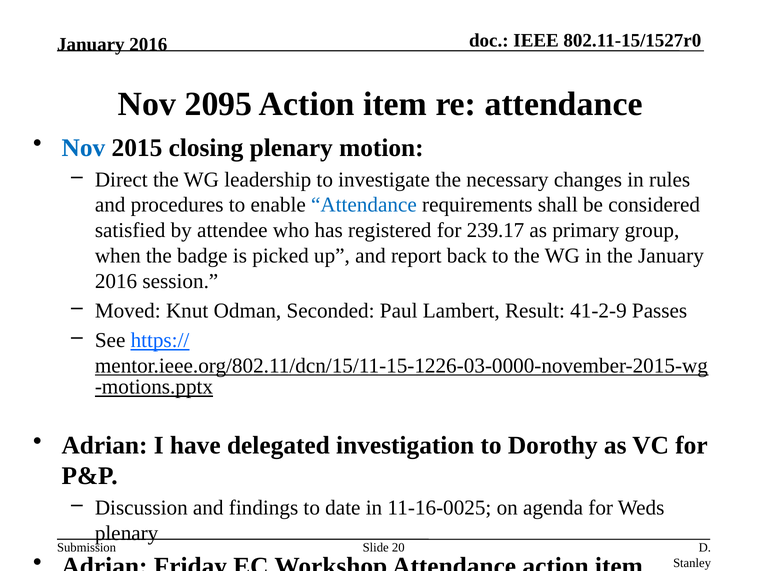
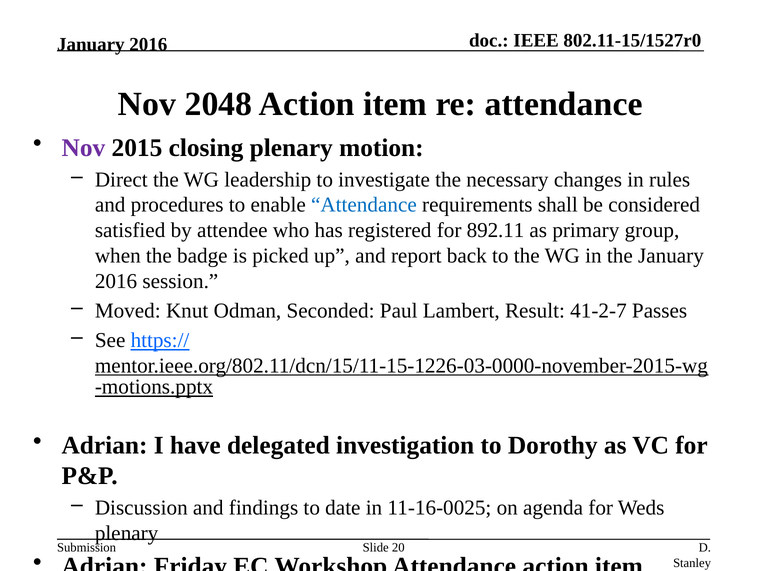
2095: 2095 -> 2048 (218, 104)
Nov colour: blue -> purple (83, 148)
239.17: 239.17 -> 892.11 (495, 230)
41-2-9: 41-2-9 -> 41-2-7 (598, 311)
